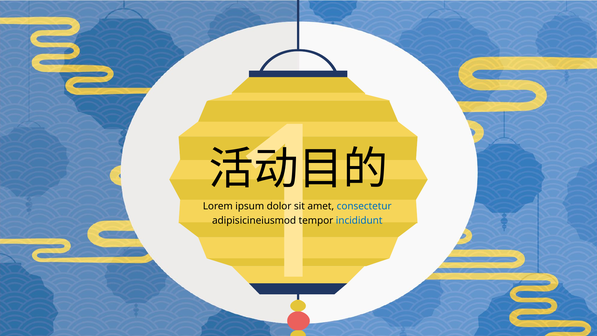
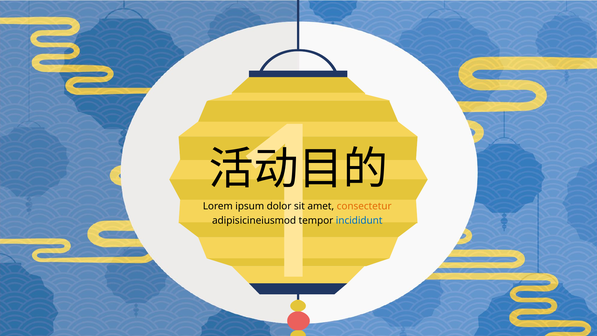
consectetur colour: blue -> orange (364, 206)
